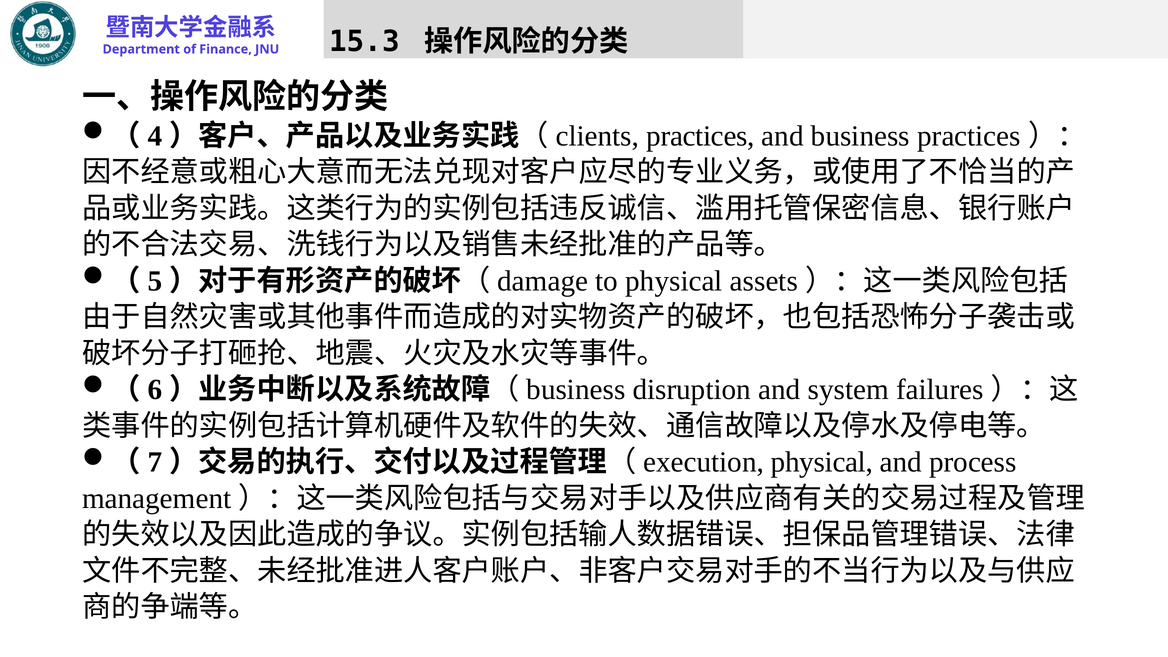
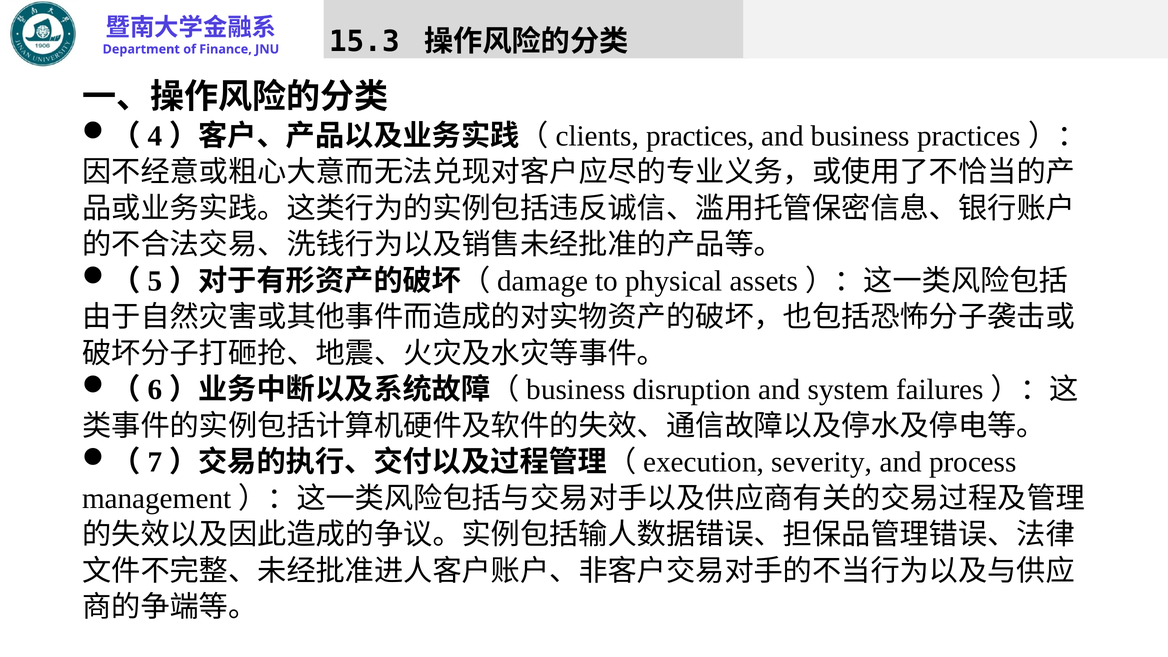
physical: physical -> severity (822, 462)
